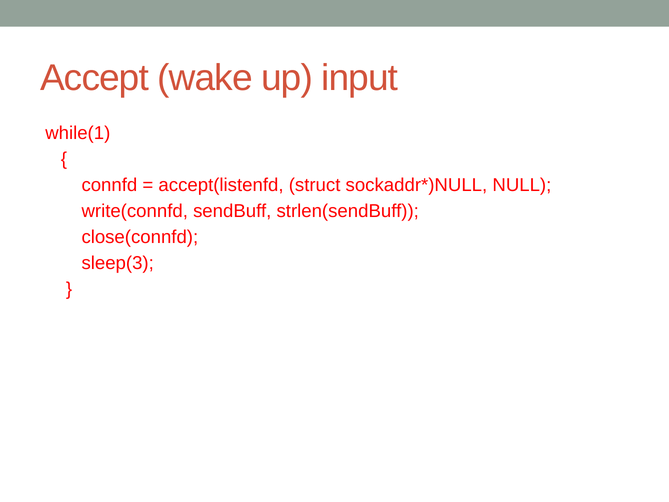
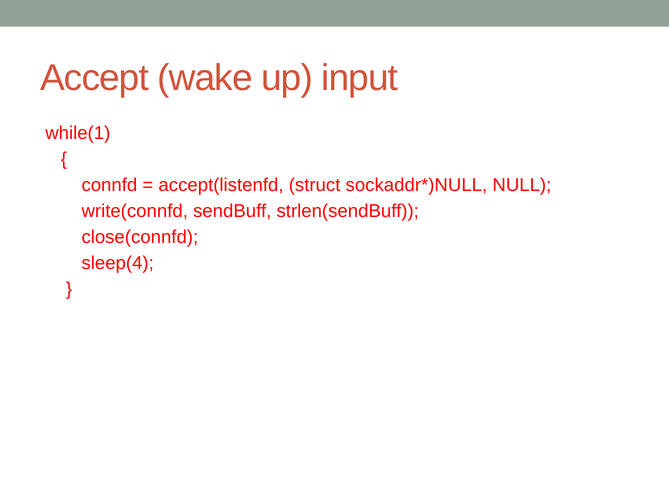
sleep(3: sleep(3 -> sleep(4 (118, 263)
